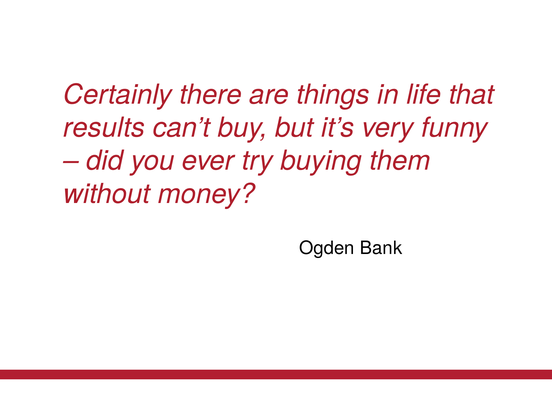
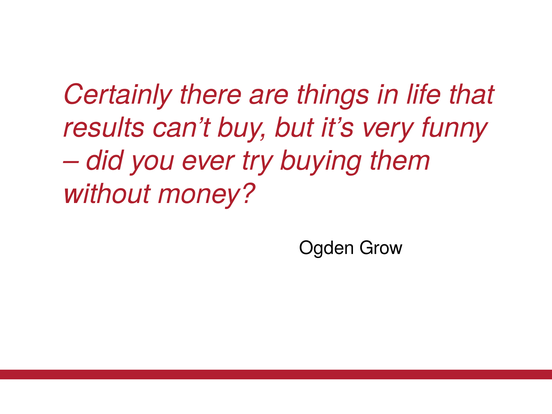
Bank: Bank -> Grow (381, 248)
